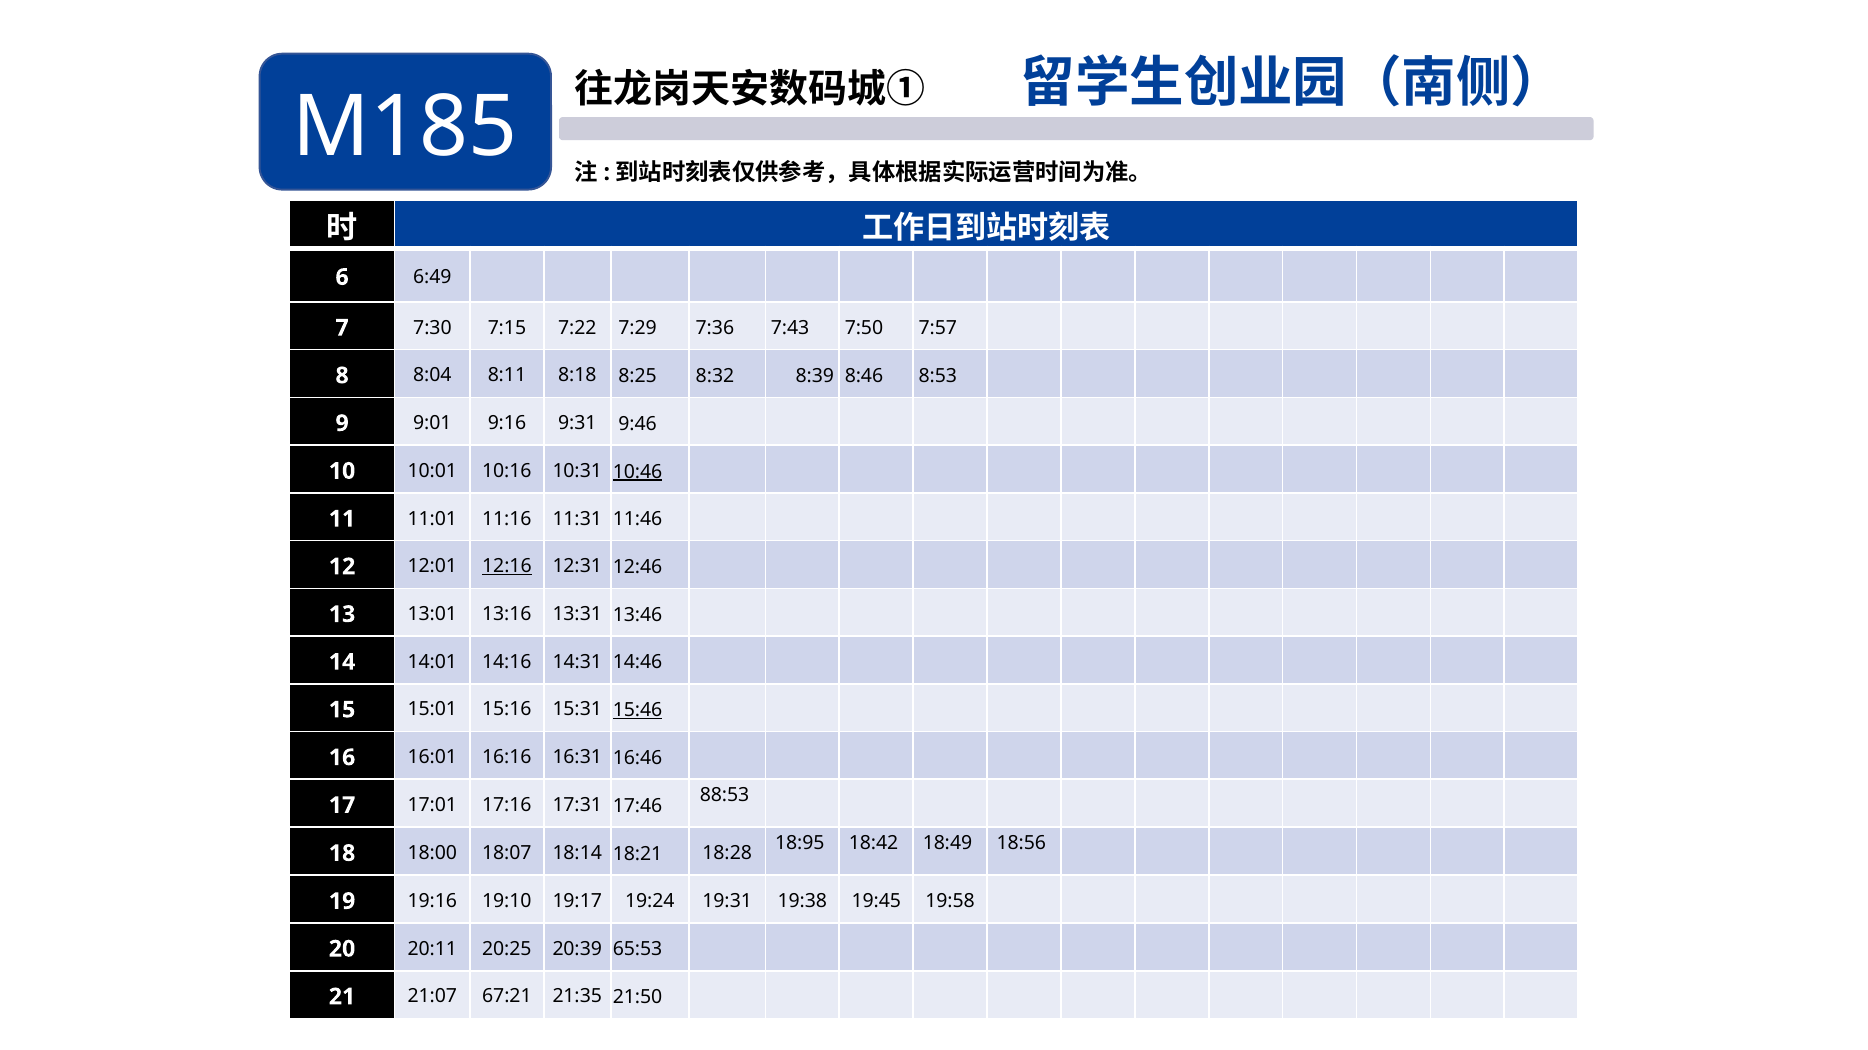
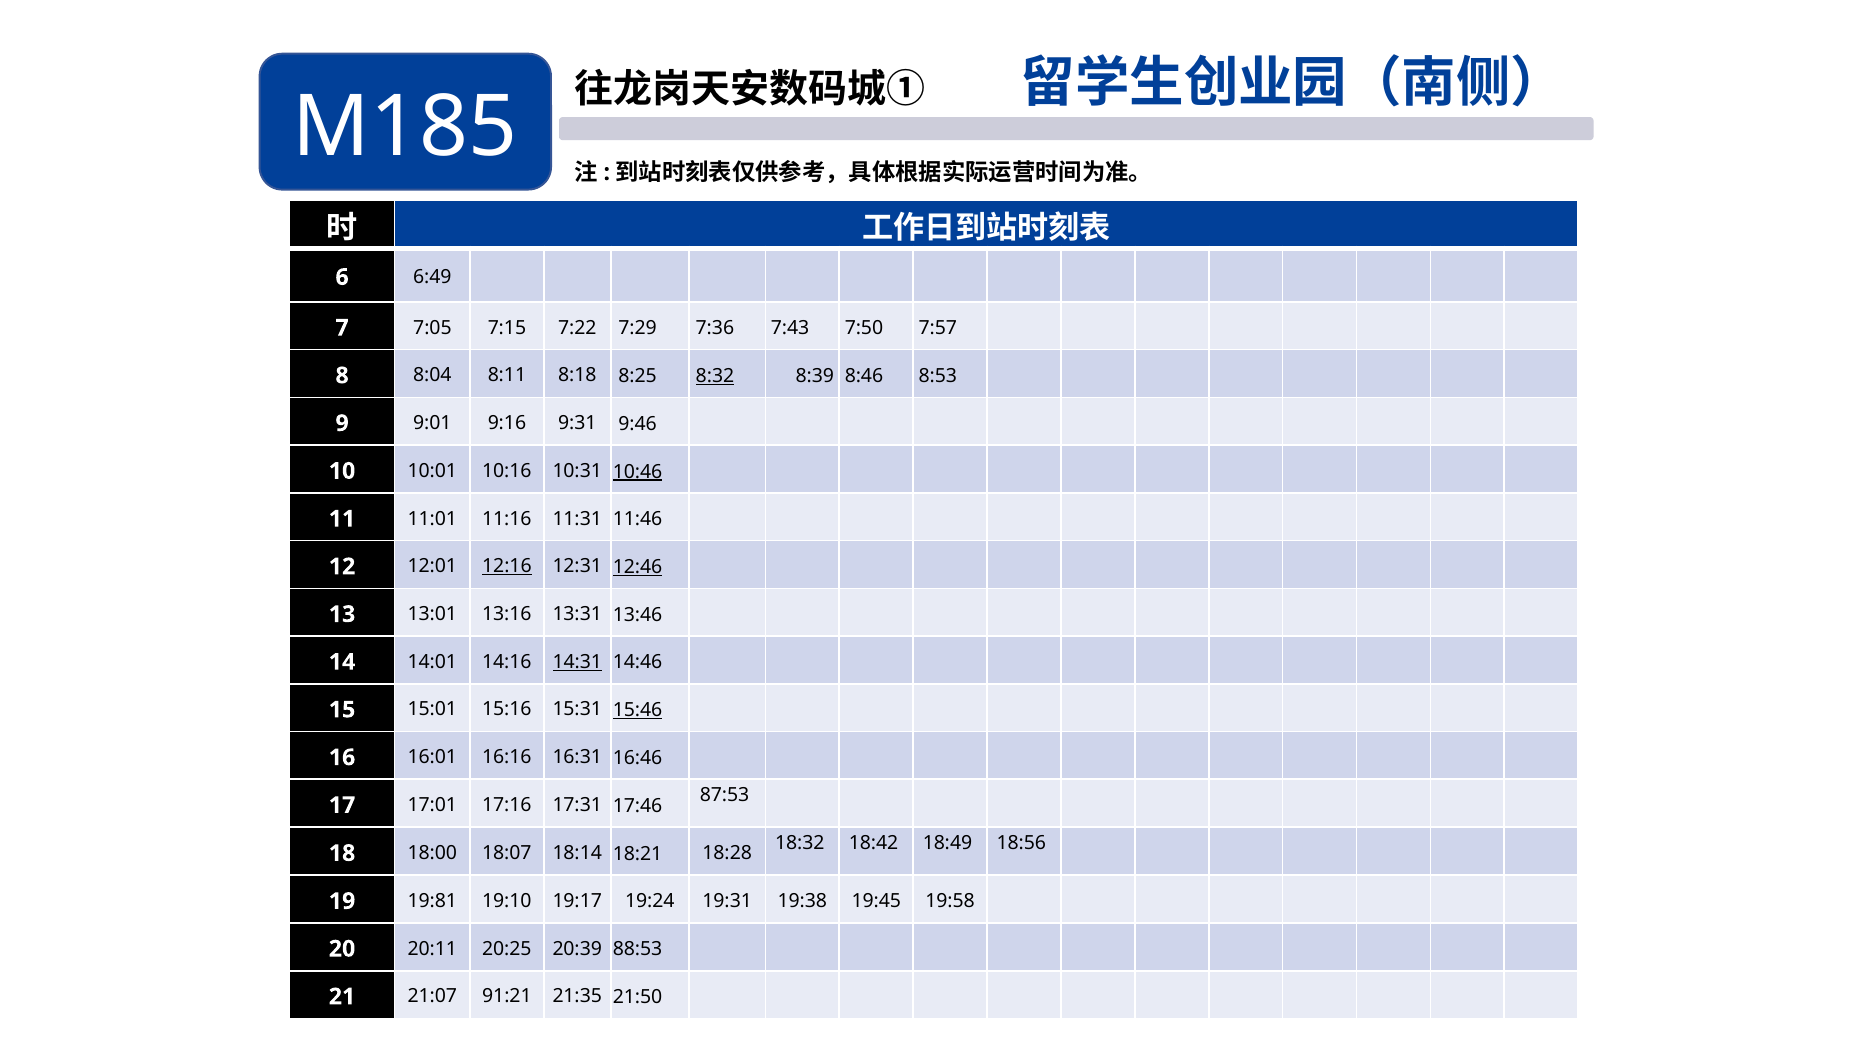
7:30: 7:30 -> 7:05 (432, 328)
8:32 underline: none -> present (715, 376)
12:46 underline: none -> present (638, 568)
14:31 underline: none -> present (577, 662)
88:53: 88:53 -> 87:53 (725, 796)
18:95: 18:95 -> 18:32 (800, 843)
19:16: 19:16 -> 19:81 (432, 902)
65:53: 65:53 -> 88:53 (638, 950)
67:21: 67:21 -> 91:21 (507, 997)
